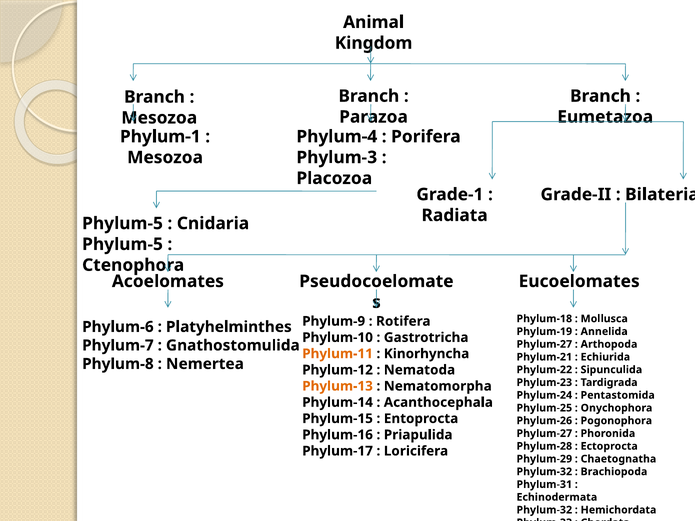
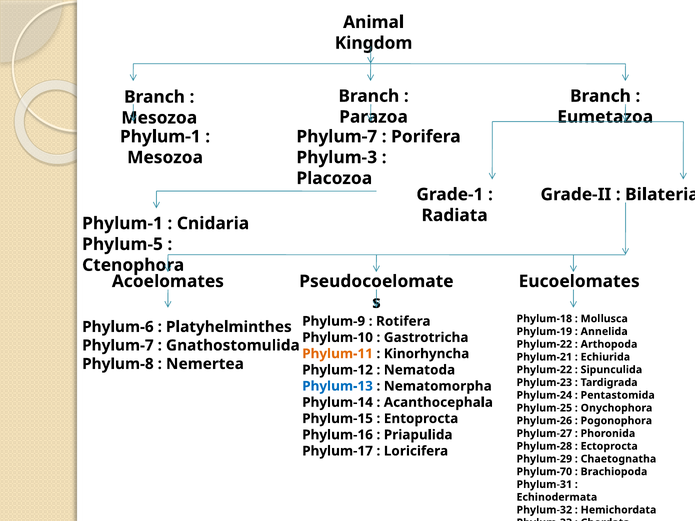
Phylum-4: Phylum-4 -> Phylum-7 (337, 137)
Phylum-5: Phylum-5 -> Phylum-1 (123, 224)
Phylum-27: Phylum-27 -> Phylum-22 (544, 344)
Phylum-13 colour: orange -> blue (338, 386)
Phylum-32: Phylum-32 -> Phylum-70 (544, 472)
